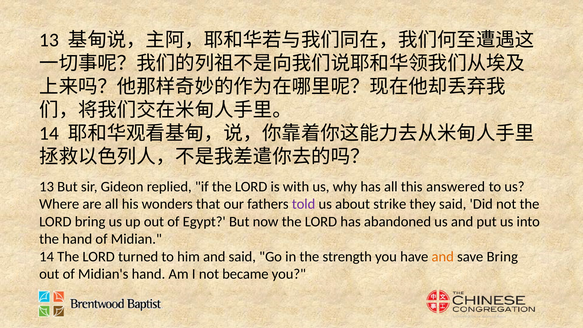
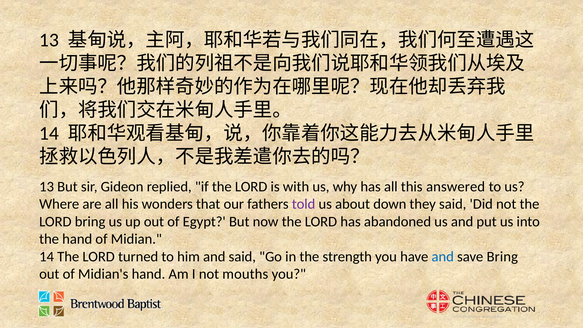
strike: strike -> down (390, 204)
and colour: orange -> blue (443, 257)
became: became -> mouths (245, 274)
